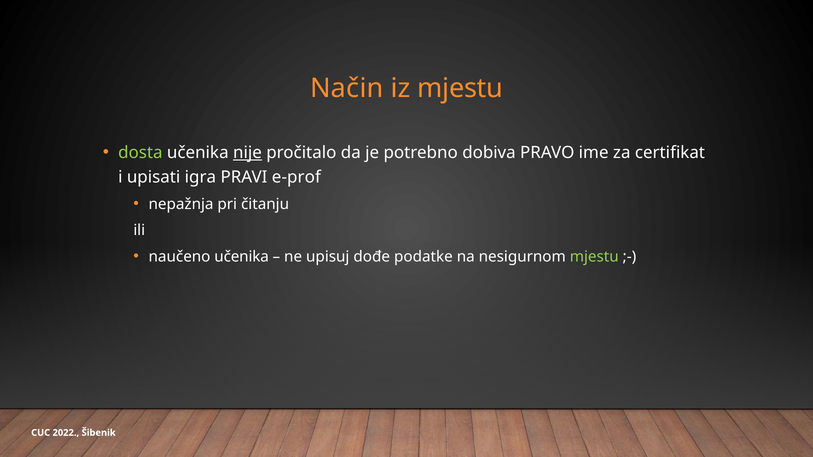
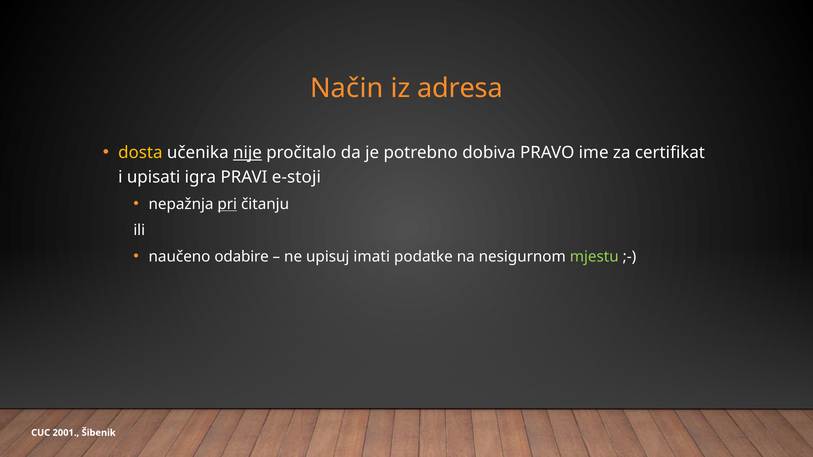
iz mjestu: mjestu -> adresa (460, 88)
dosta colour: light green -> yellow (140, 153)
e-prof: e-prof -> e-stoji (296, 177)
pri underline: none -> present (227, 204)
naučeno učenika: učenika -> odabire (242, 257)
dođe: dođe -> imati (372, 257)
2022: 2022 -> 2001 (66, 433)
